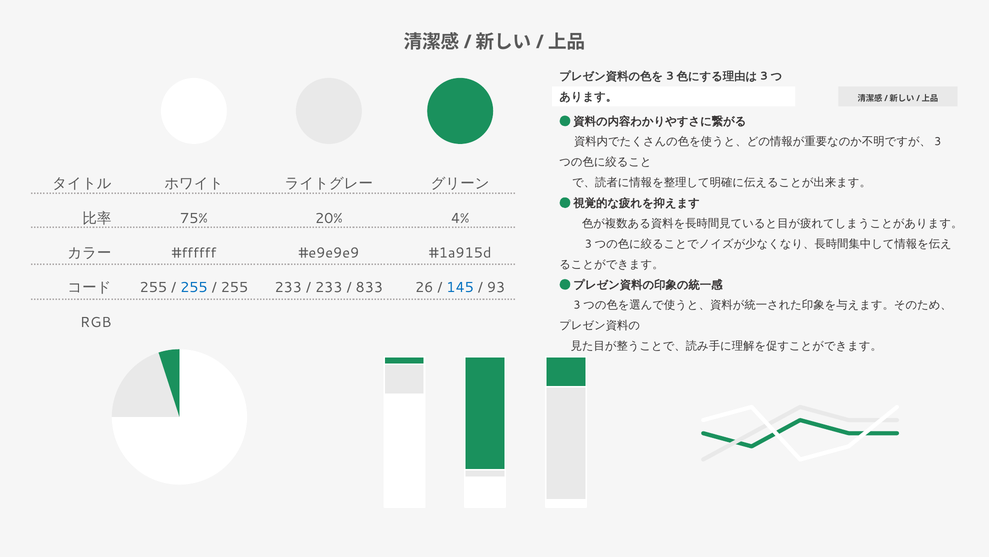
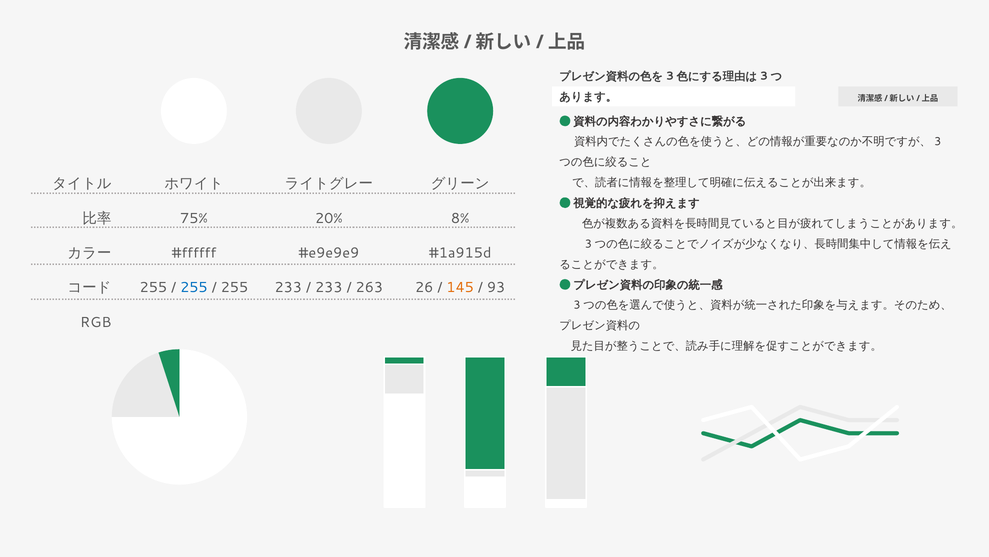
4%: 4% -> 8% (460, 218)
833: 833 -> 263 (369, 287)
145 colour: blue -> orange (460, 287)
